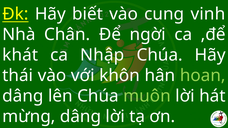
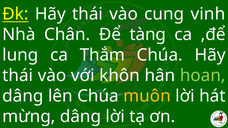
Đk Hãy biết: biết -> thái (88, 14)
ngời: ngời -> tàng (148, 35)
khát: khát -> lung (20, 55)
Nhập: Nhập -> Thắm (102, 55)
muôn colour: light green -> yellow (147, 96)
